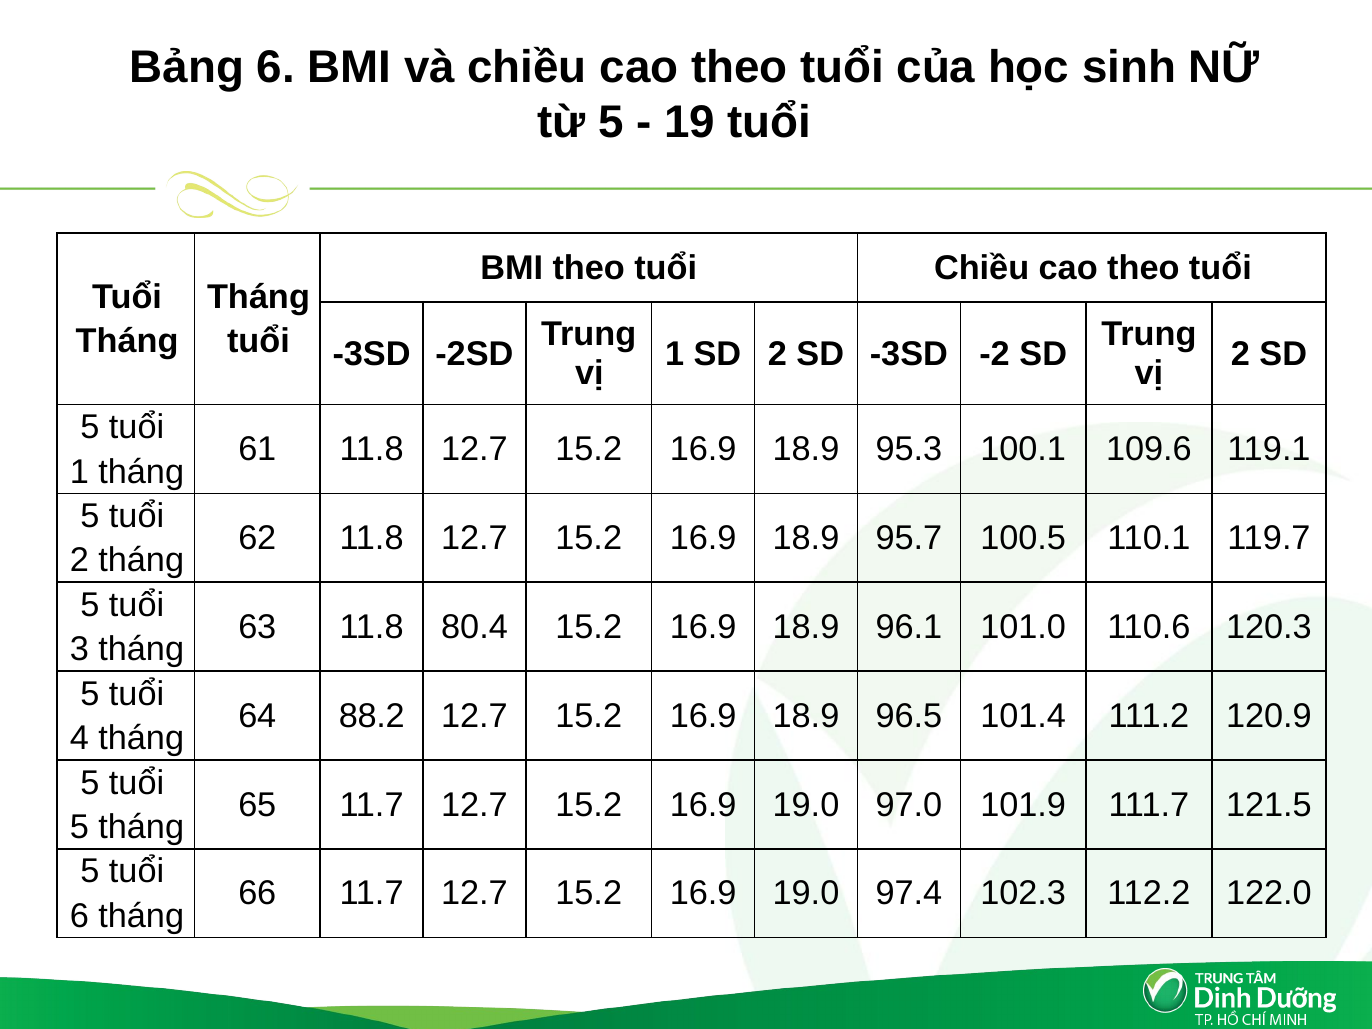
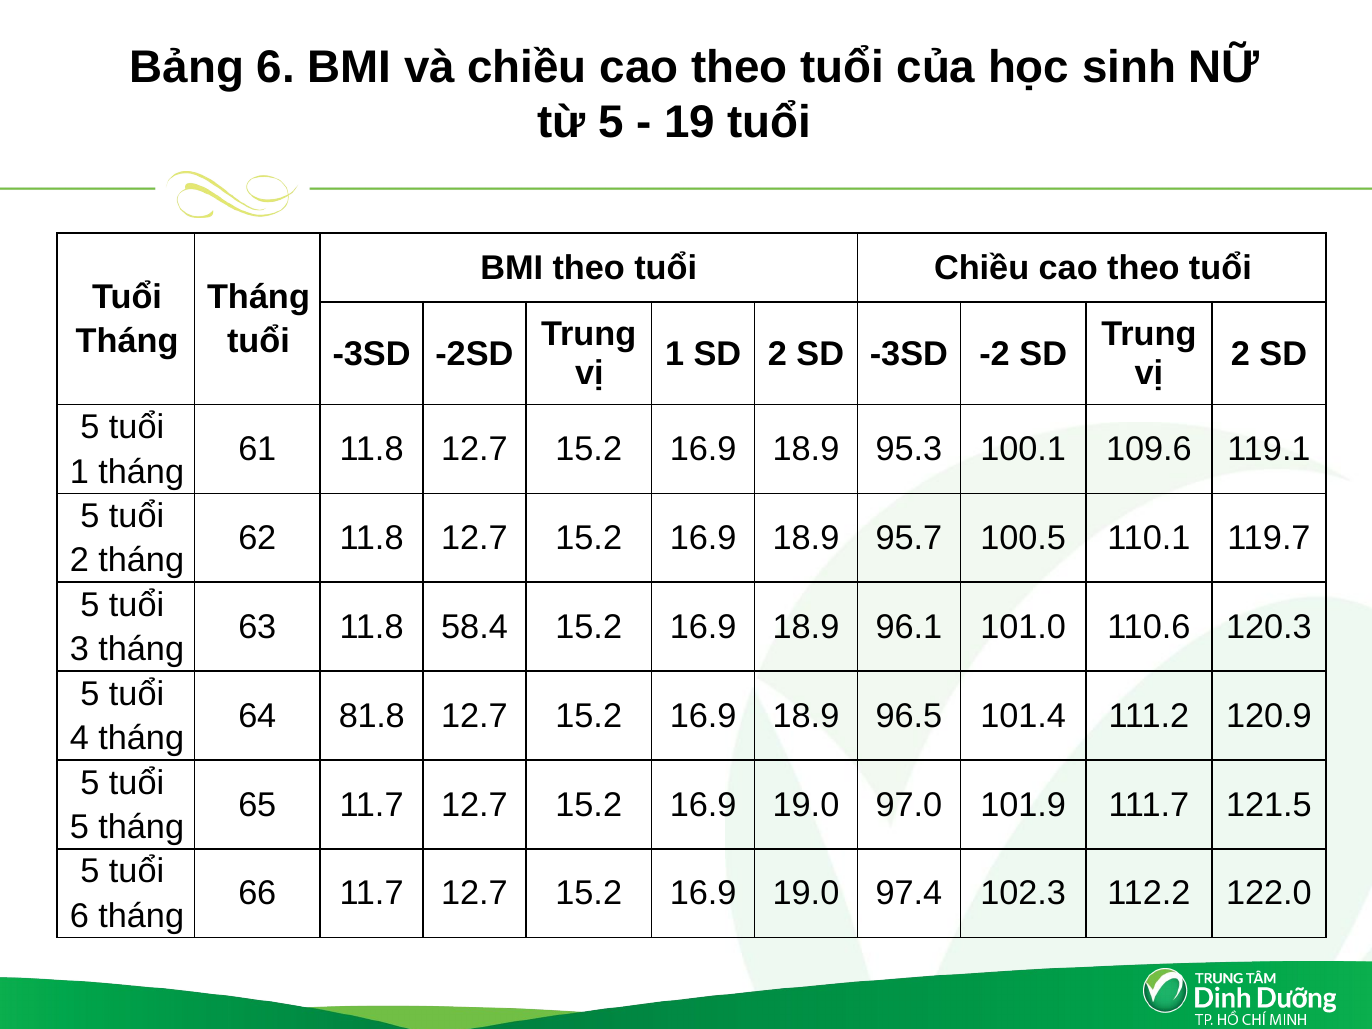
80.4: 80.4 -> 58.4 (475, 627)
88.2: 88.2 -> 81.8 (372, 716)
